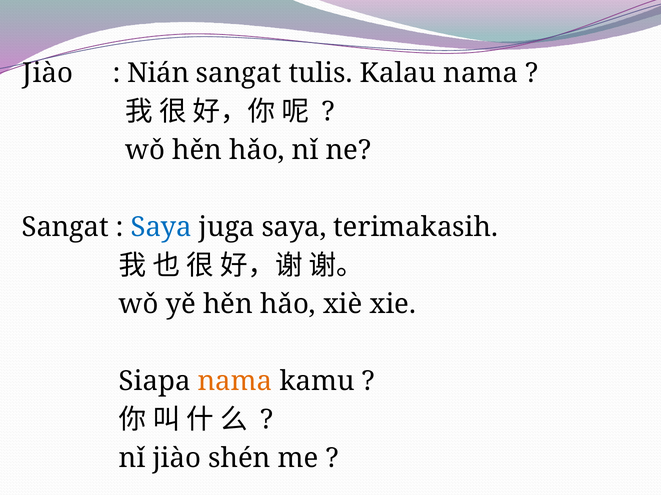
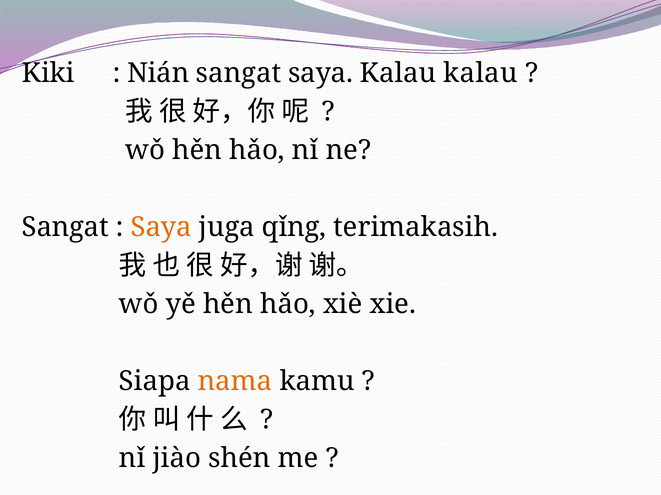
Jiào: Jiào -> Kiki (48, 73)
sangat tulis: tulis -> saya (321, 73)
Kalau nama: nama -> kalau (481, 73)
Saya colour: blue -> orange (161, 228)
juga saya: saya -> qǐng (294, 228)
